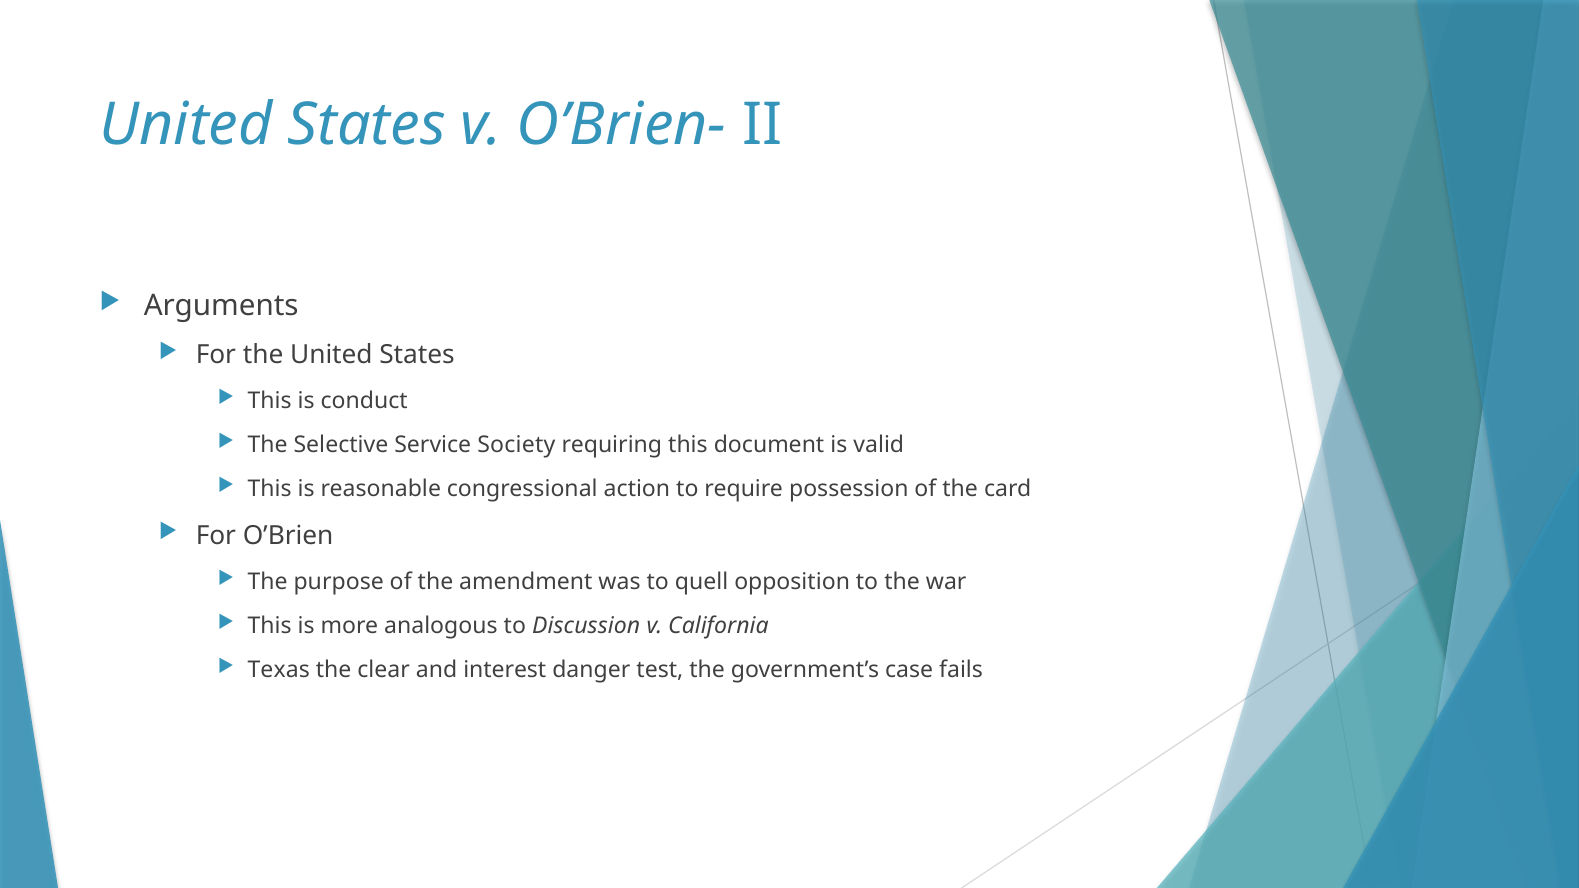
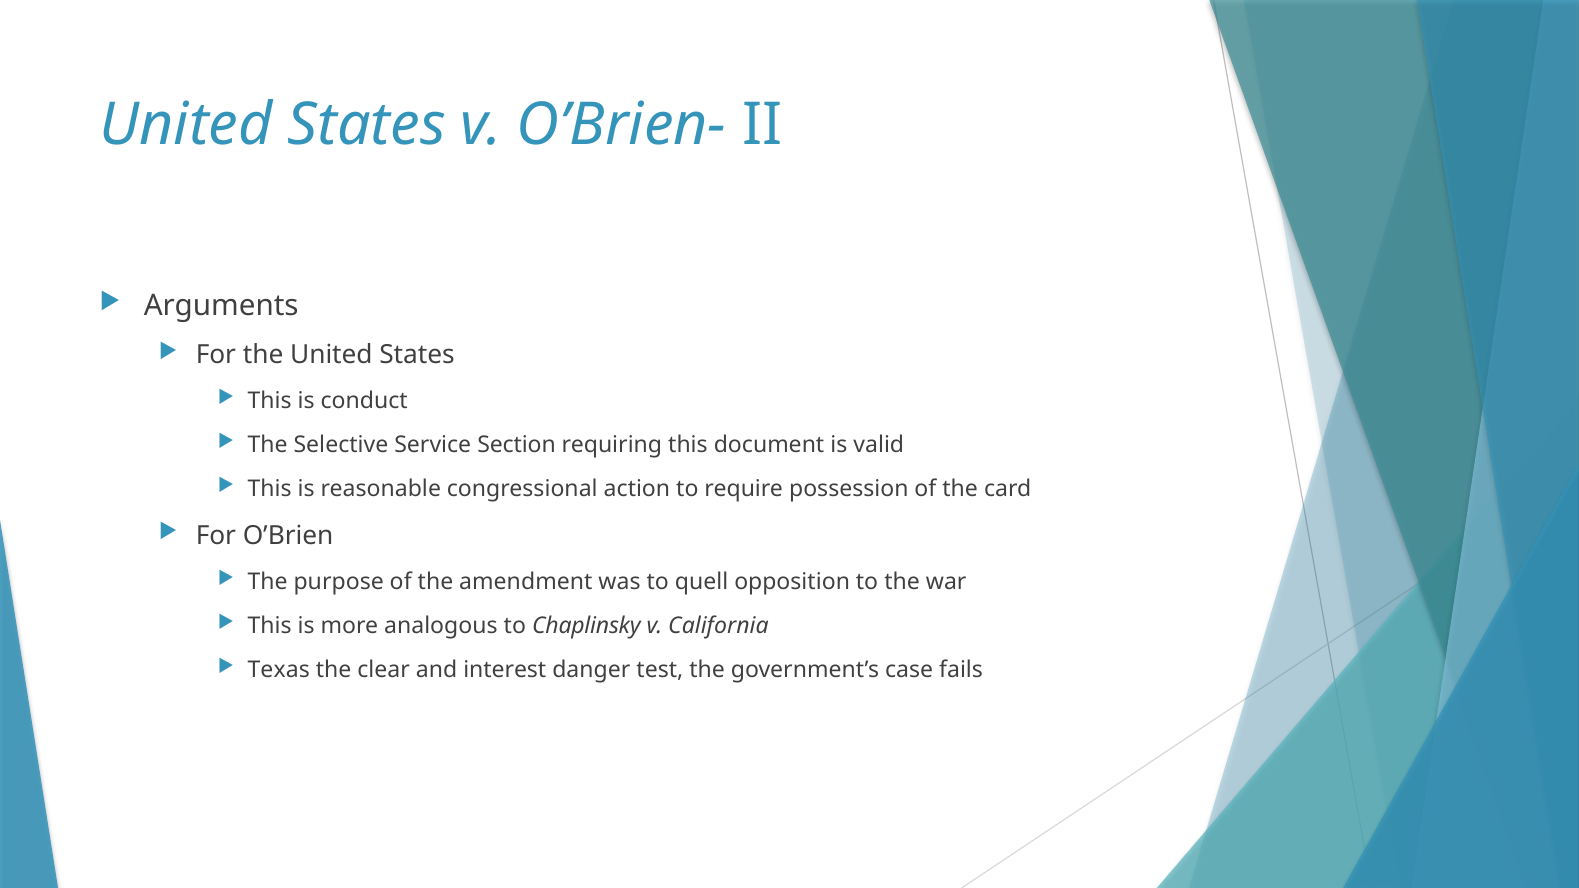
Society: Society -> Section (517, 445)
Discussion: Discussion -> Chaplinsky (586, 626)
